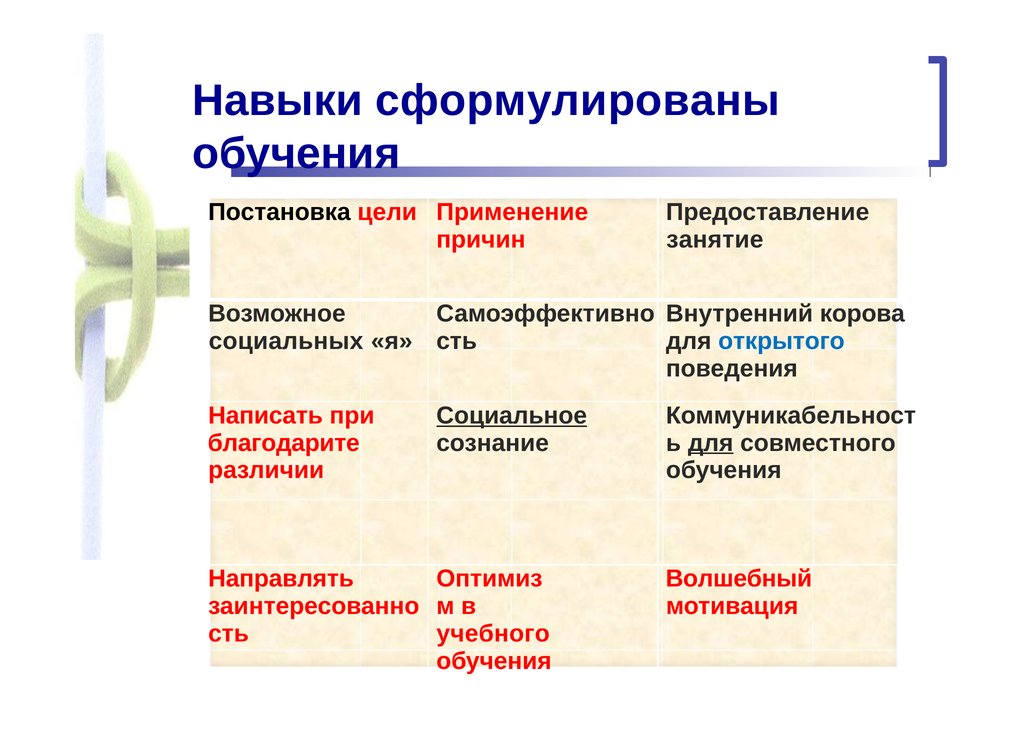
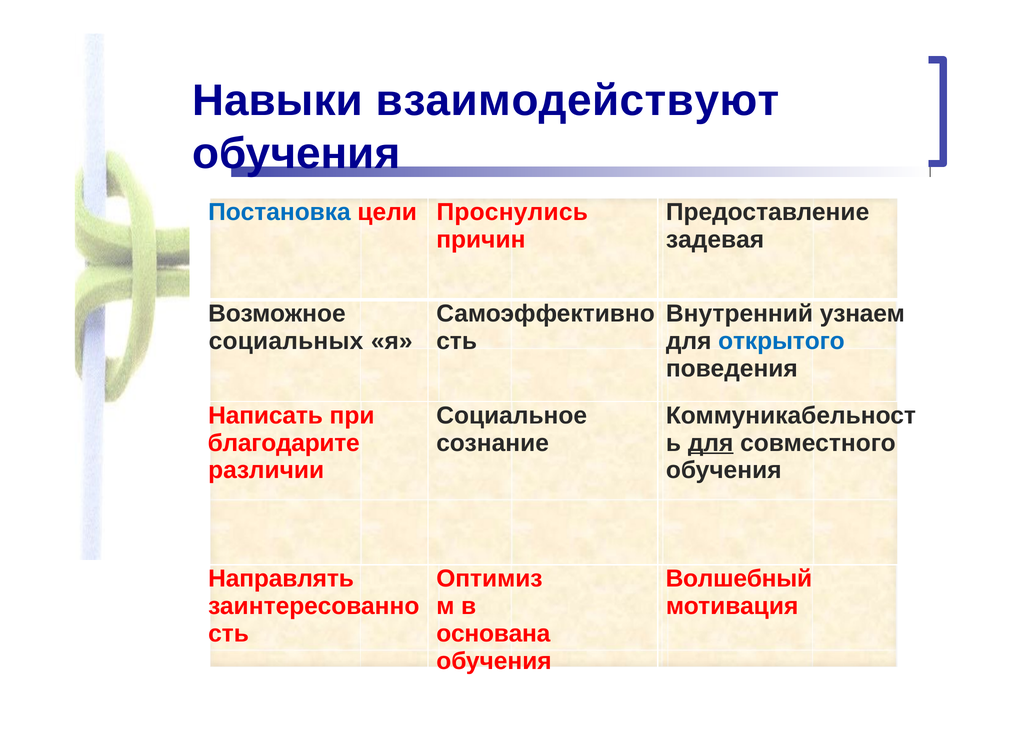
сформулированы: сформулированы -> взаимодействуют (578, 101)
Постановка colour: black -> blue (279, 212)
Применение: Применение -> Проснулись (512, 212)
занятие: занятие -> задевая (715, 240)
корова: корова -> узнаем (862, 314)
Социальное underline: present -> none (512, 416)
учебного: учебного -> основана (493, 634)
